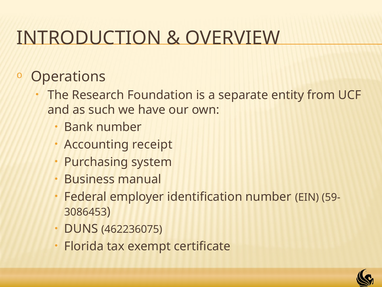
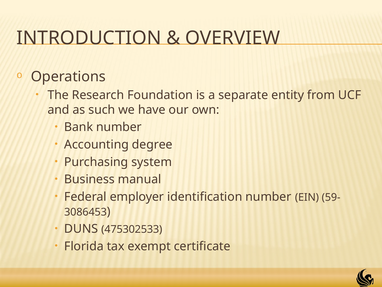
receipt: receipt -> degree (152, 144)
462236075: 462236075 -> 475302533 (132, 229)
